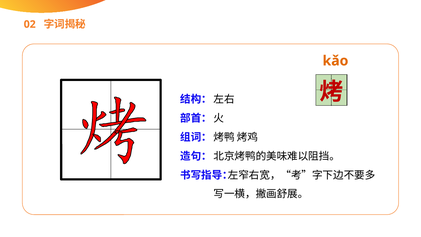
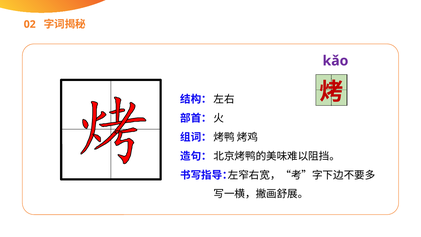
kǎo colour: orange -> purple (335, 61)
